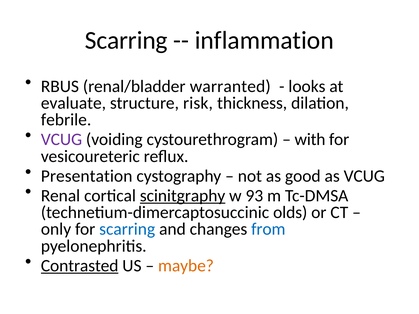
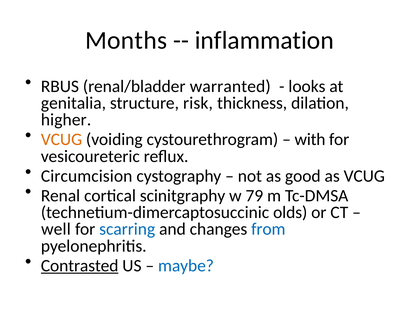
Scarring: Scarring -> Months (126, 41)
evaluate: evaluate -> genitalia (73, 103)
febrile: febrile -> higher (66, 120)
VCUG colour: purple -> orange (61, 140)
Presentation: Presentation -> Circumcision (87, 176)
scinitgraphy underline: present -> none (183, 196)
93: 93 -> 79 (254, 196)
only: only -> well (56, 229)
maybe colour: orange -> blue (186, 266)
